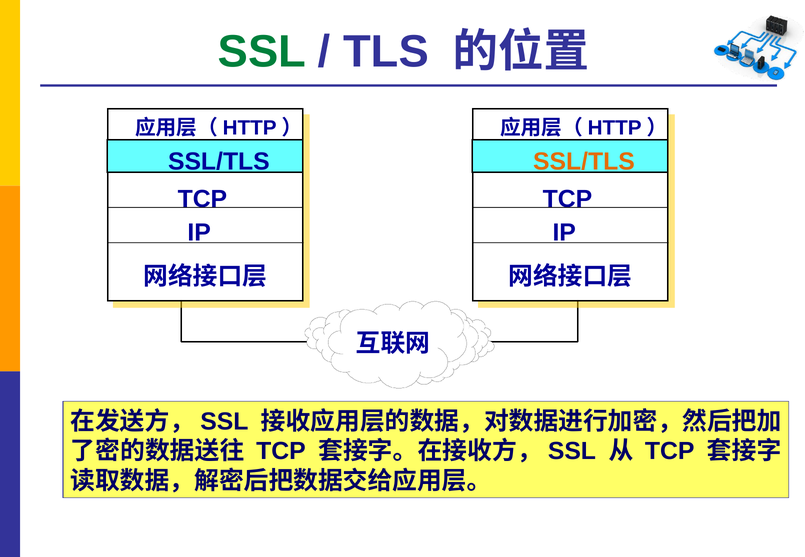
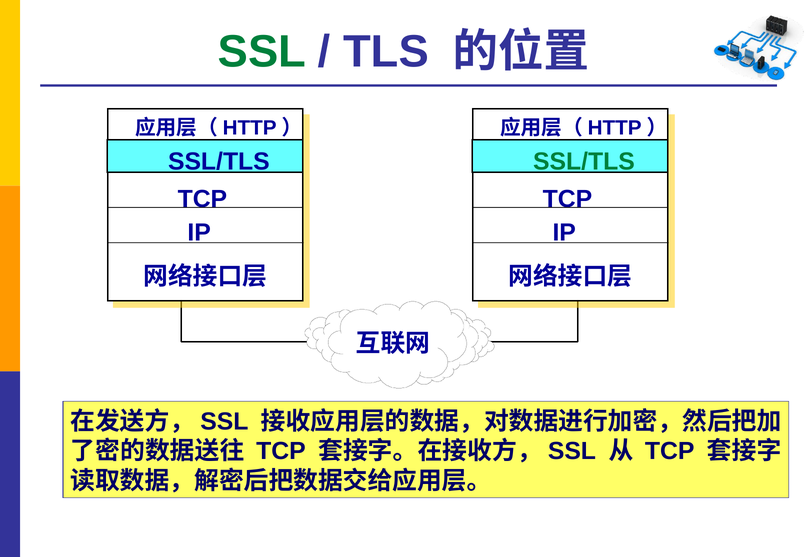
SSL/TLS colour: orange -> green (584, 162)
